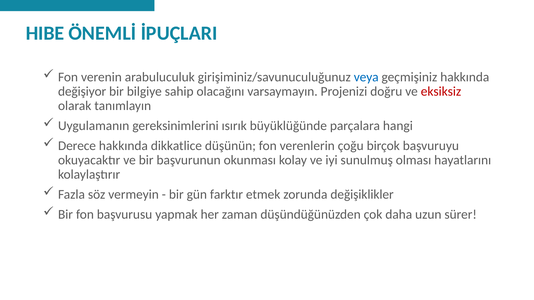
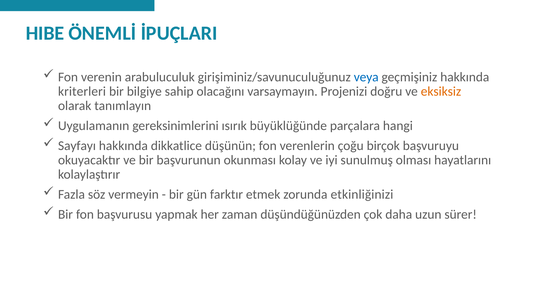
değişiyor: değişiyor -> kriterleri (82, 92)
eksiksiz colour: red -> orange (441, 92)
Derece: Derece -> Sayfayı (77, 146)
değişiklikler: değişiklikler -> etkinliğinizi (362, 195)
